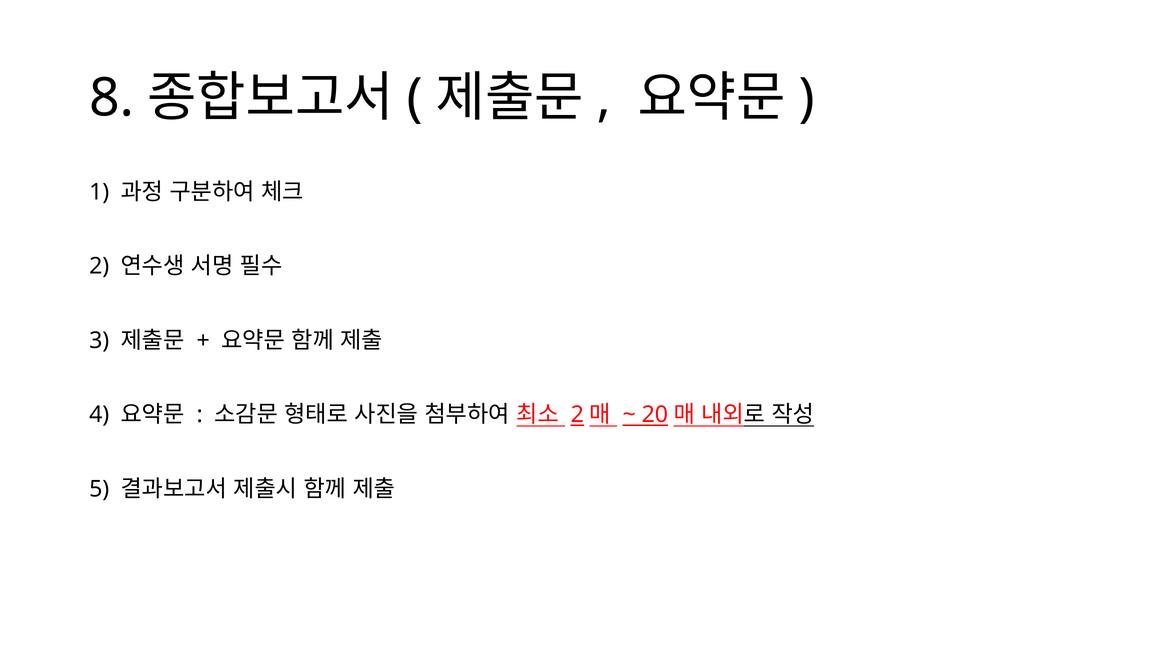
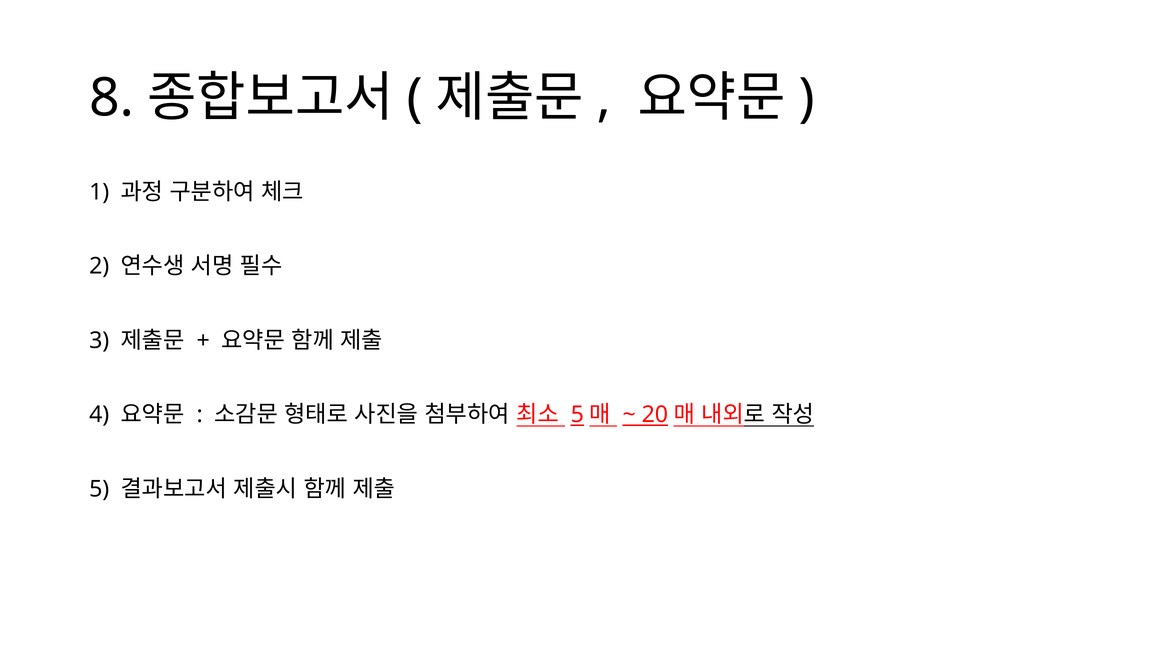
2: 2 -> 5 (577, 415)
